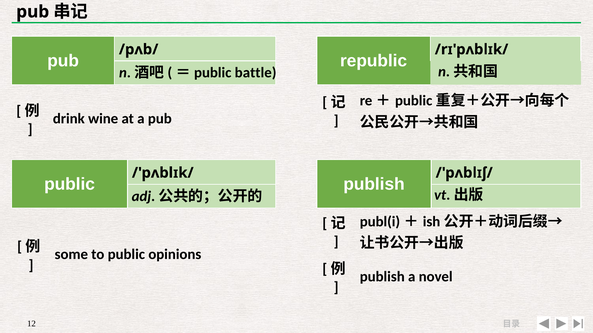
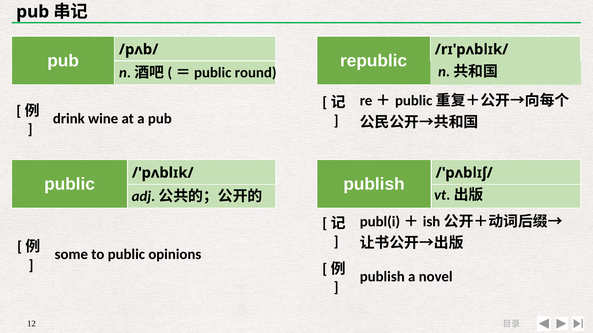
battle: battle -> round (256, 73)
